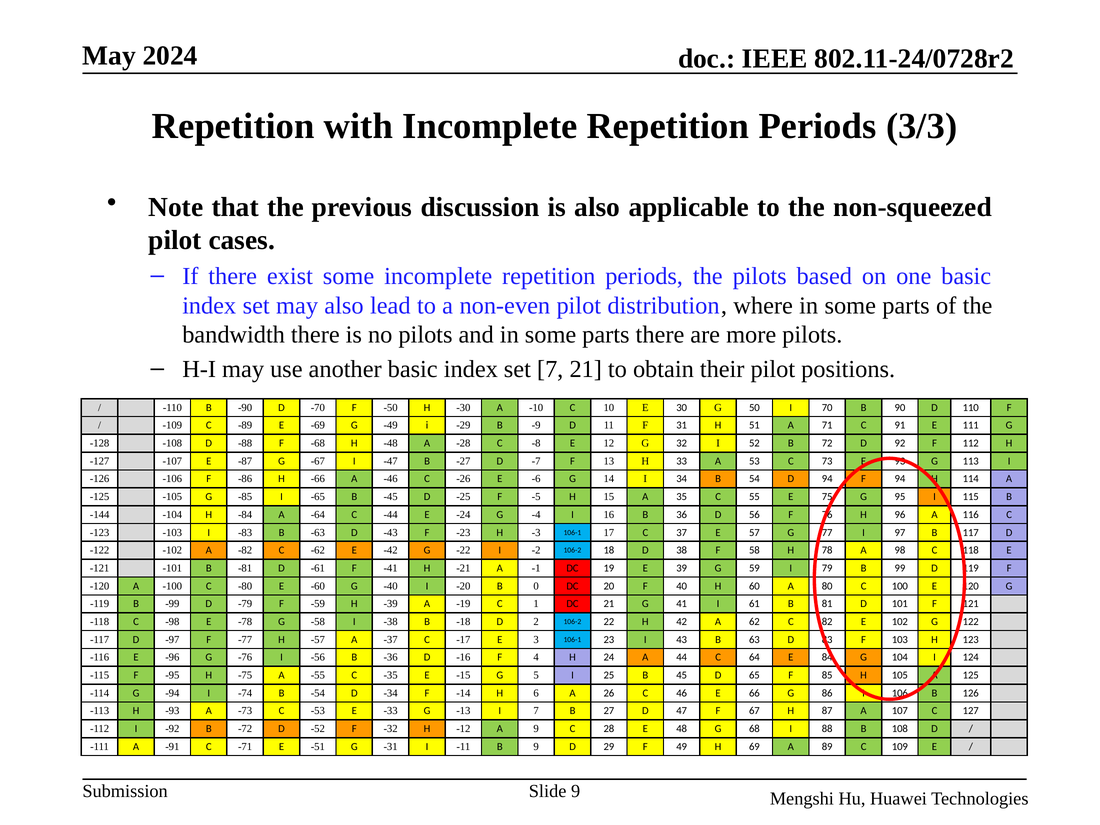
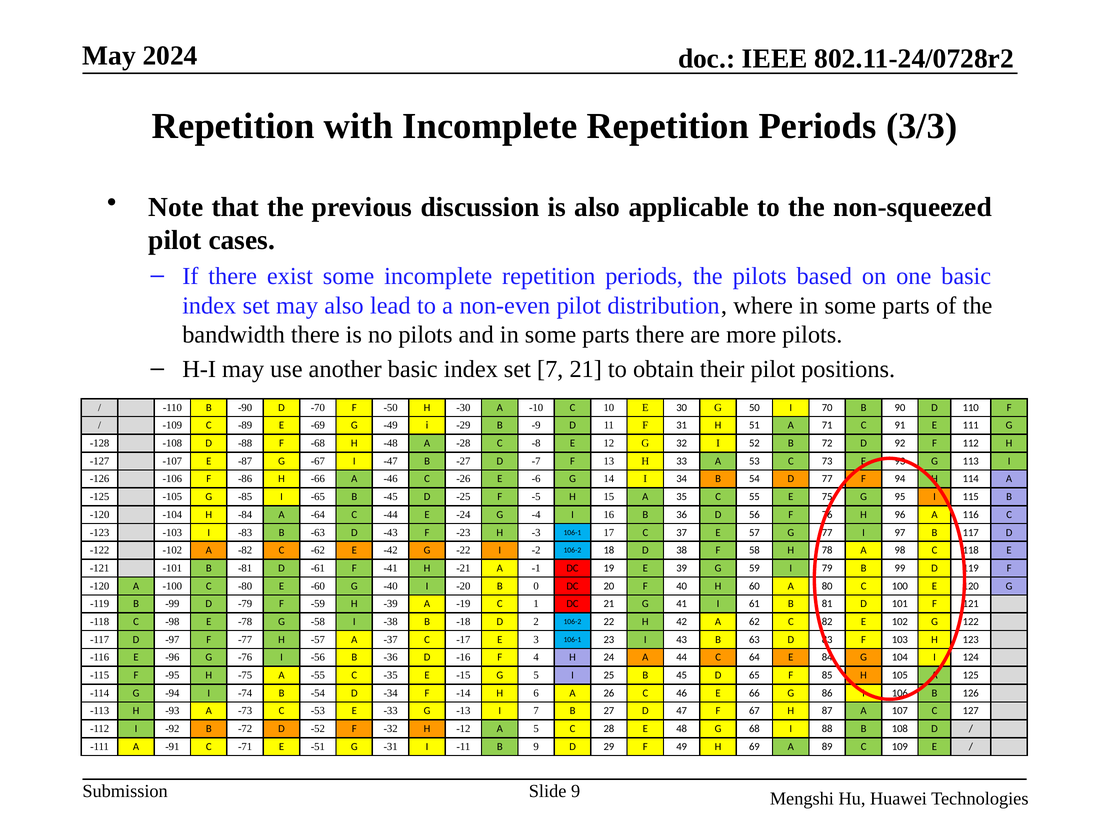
D 94: 94 -> 77 (827, 479)
-144: -144 -> -120 (100, 515)
A 9: 9 -> 5 (536, 729)
